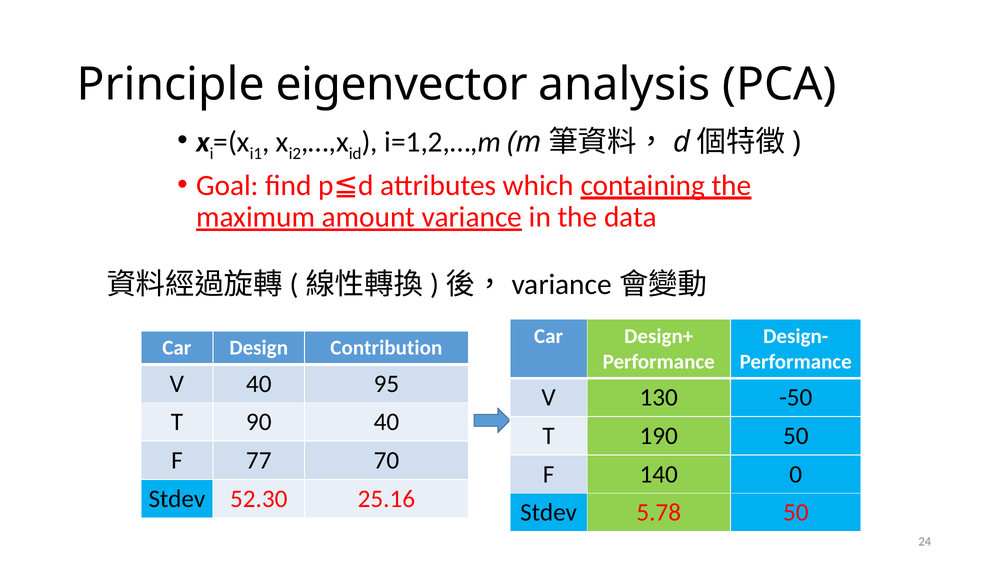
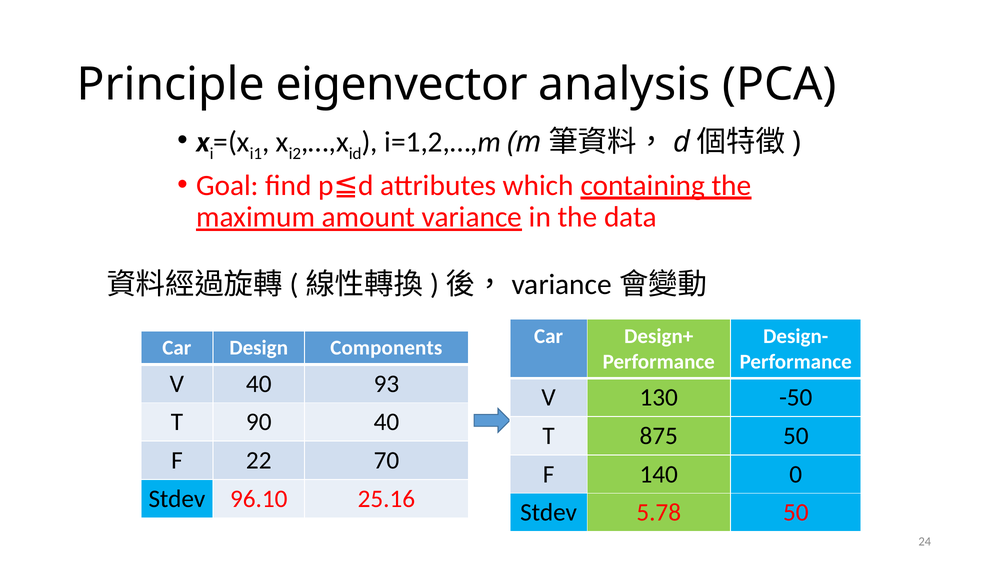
Contribution: Contribution -> Components (386, 348)
95: 95 -> 93 (386, 384)
190: 190 -> 875 (659, 436)
77: 77 -> 22 (259, 460)
52.30: 52.30 -> 96.10 (259, 499)
